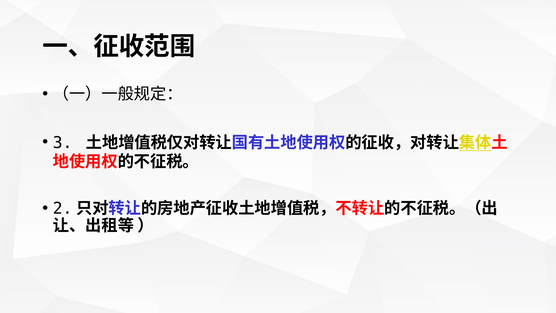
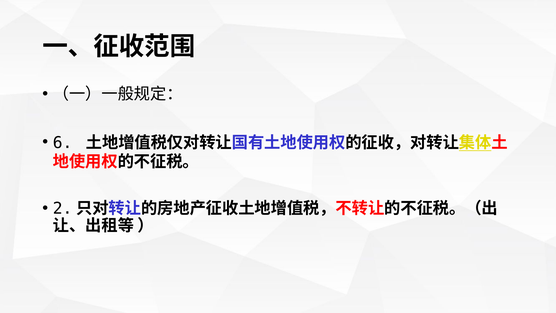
3: 3 -> 6 (63, 143)
